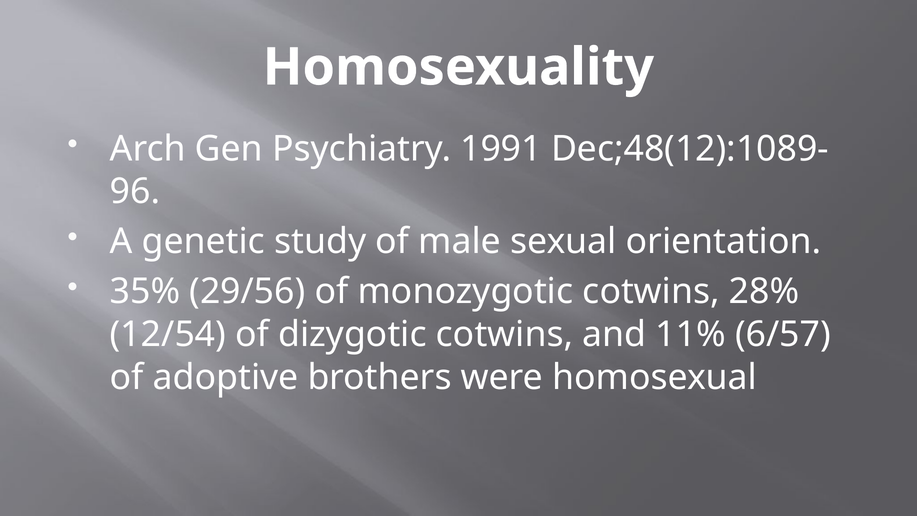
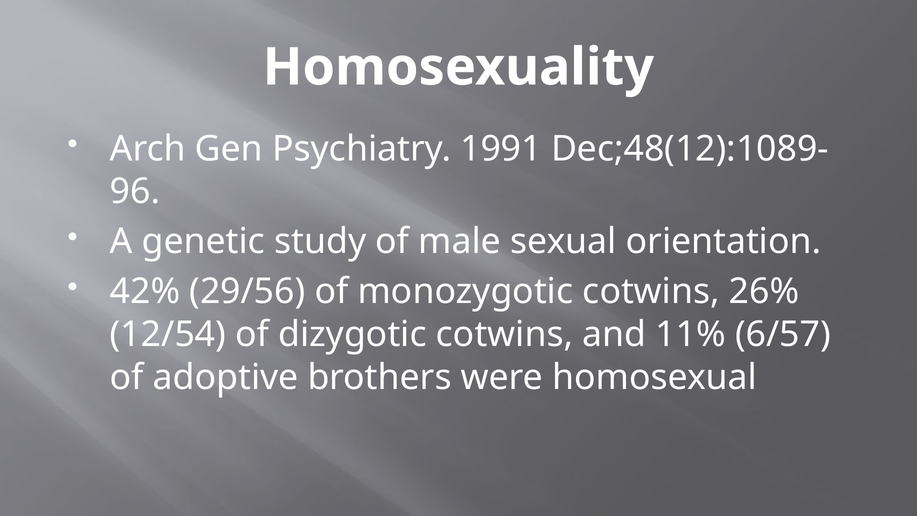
35%: 35% -> 42% (145, 292)
28%: 28% -> 26% (764, 292)
